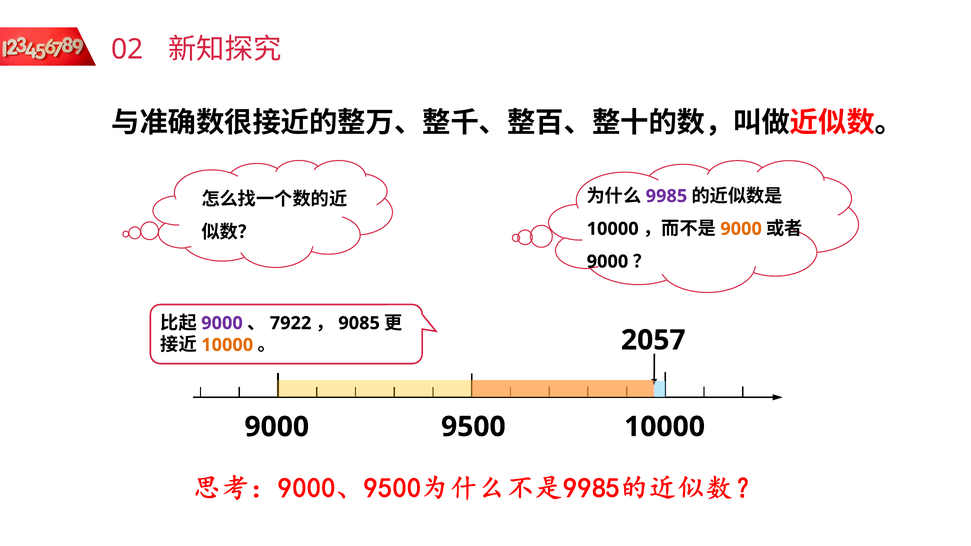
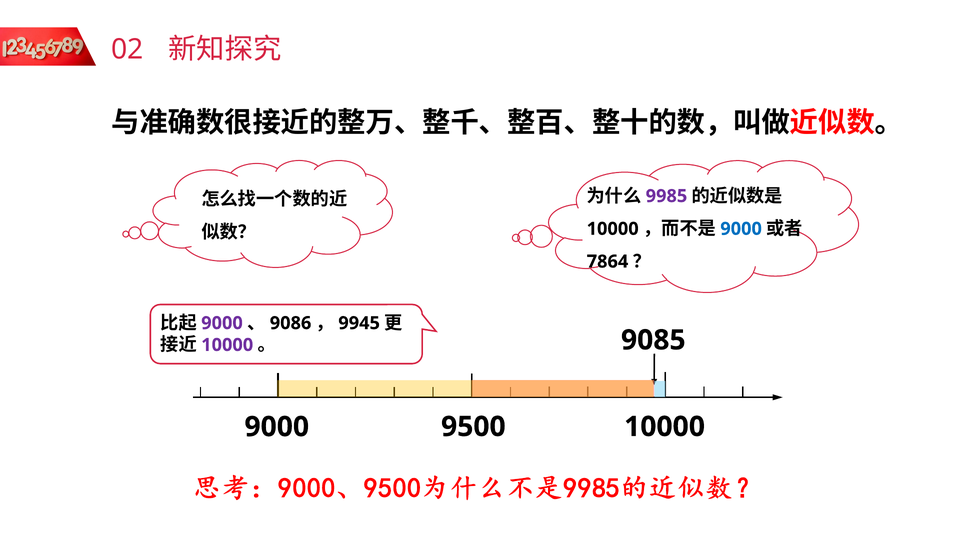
9000 colour: orange -> blue (741, 229)
9000: 9000 -> 7864 (607, 262)
7922: 7922 -> 9086 (291, 323)
9085: 9085 -> 9945 (359, 323)
2057: 2057 -> 9085 (653, 340)
10000 colour: orange -> purple (227, 345)
